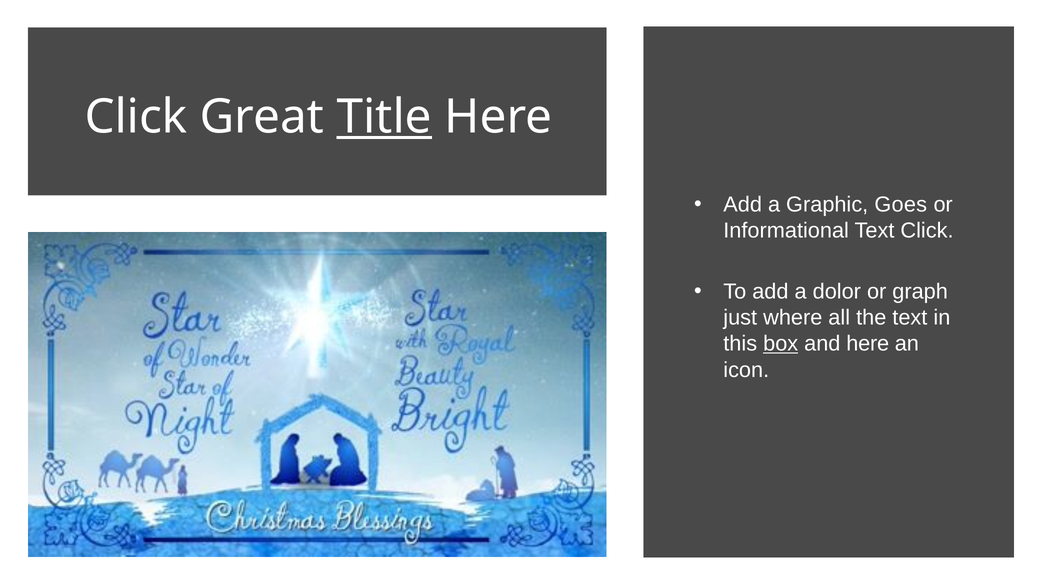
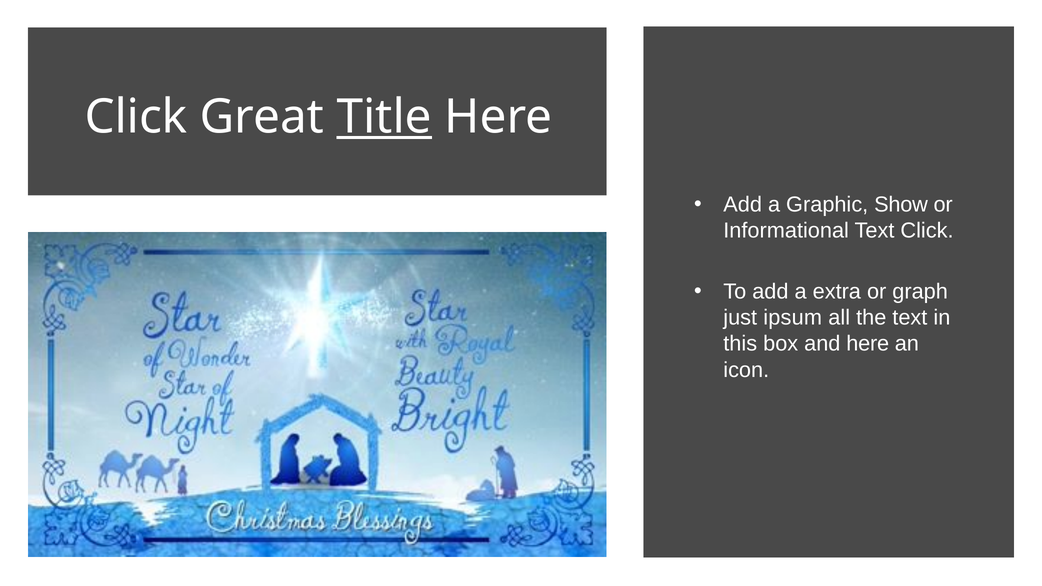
Goes: Goes -> Show (901, 205)
dolor: dolor -> extra (837, 292)
where: where -> ipsum (793, 318)
box underline: present -> none (781, 344)
